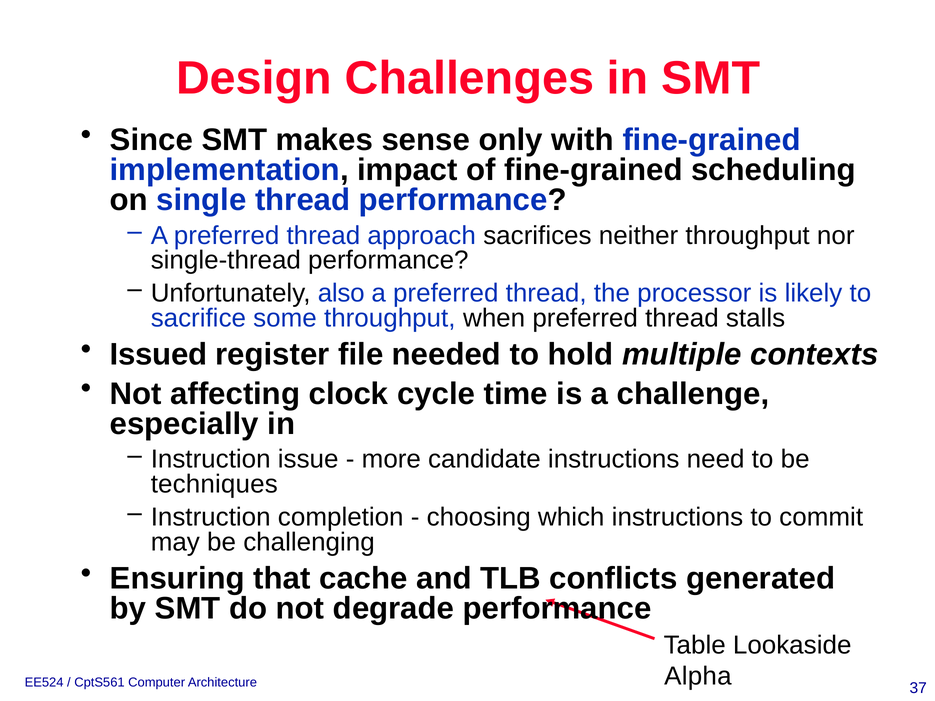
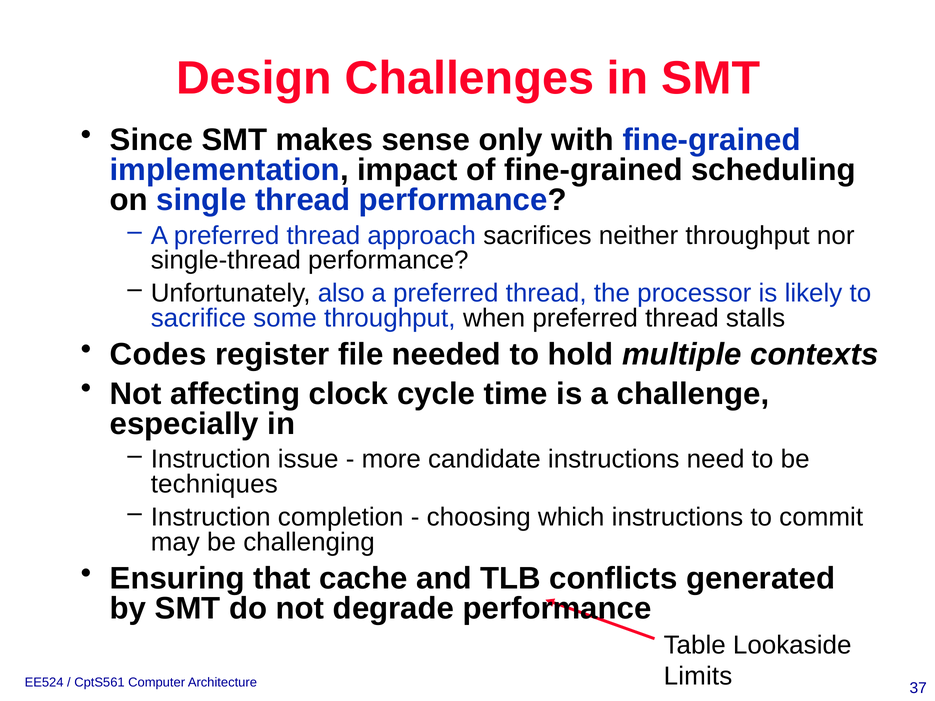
Issued: Issued -> Codes (158, 355)
Alpha: Alpha -> Limits (698, 676)
